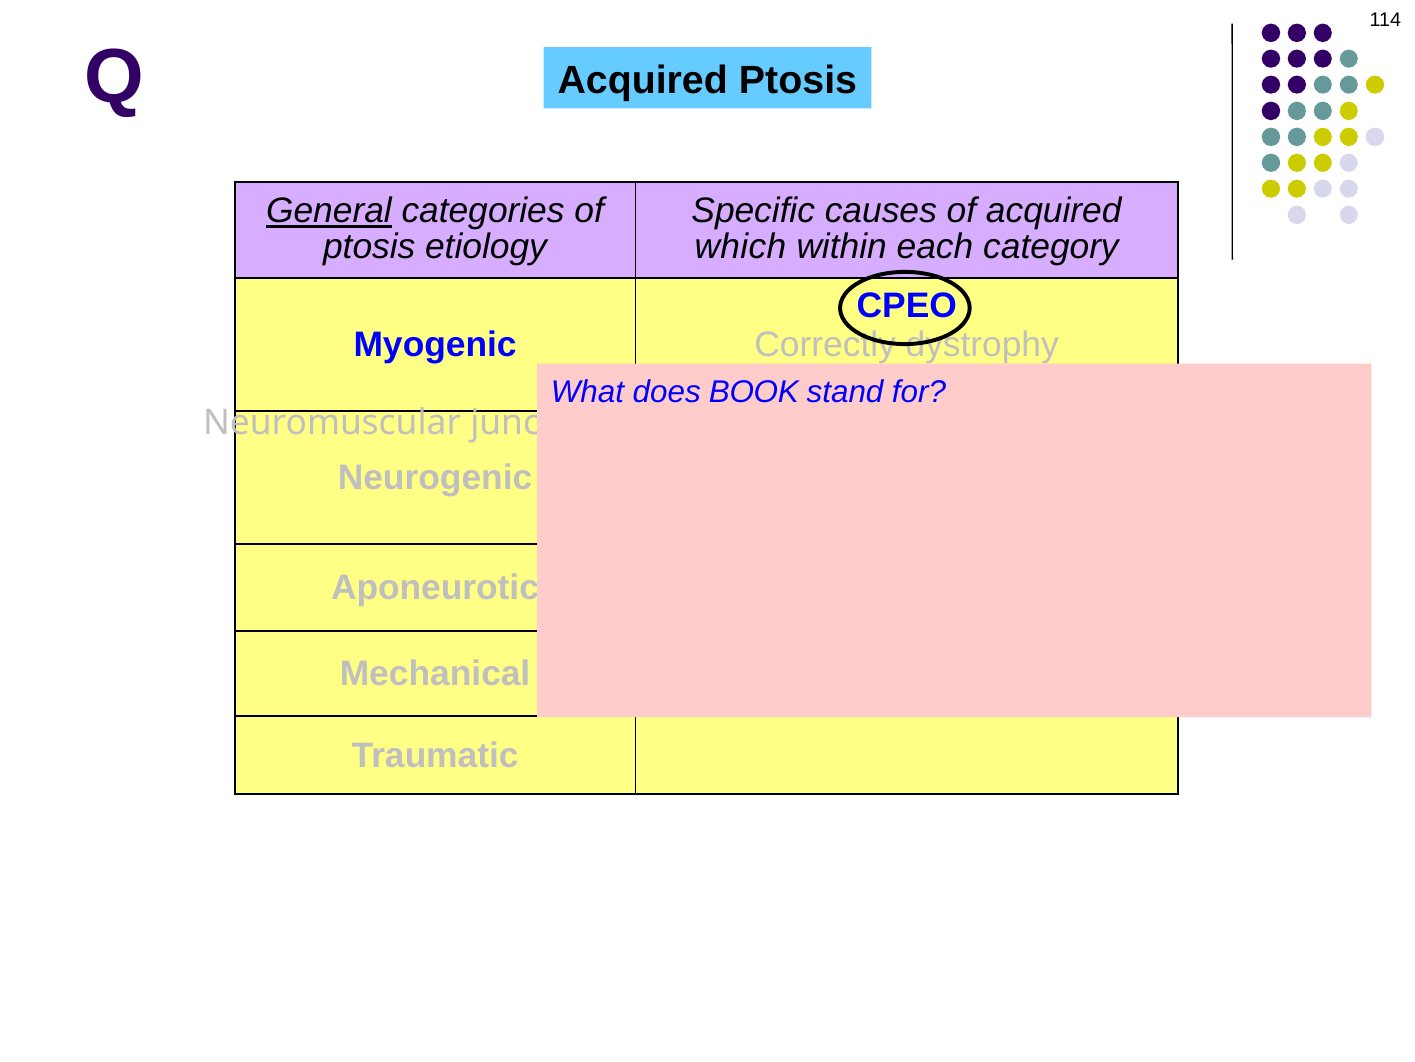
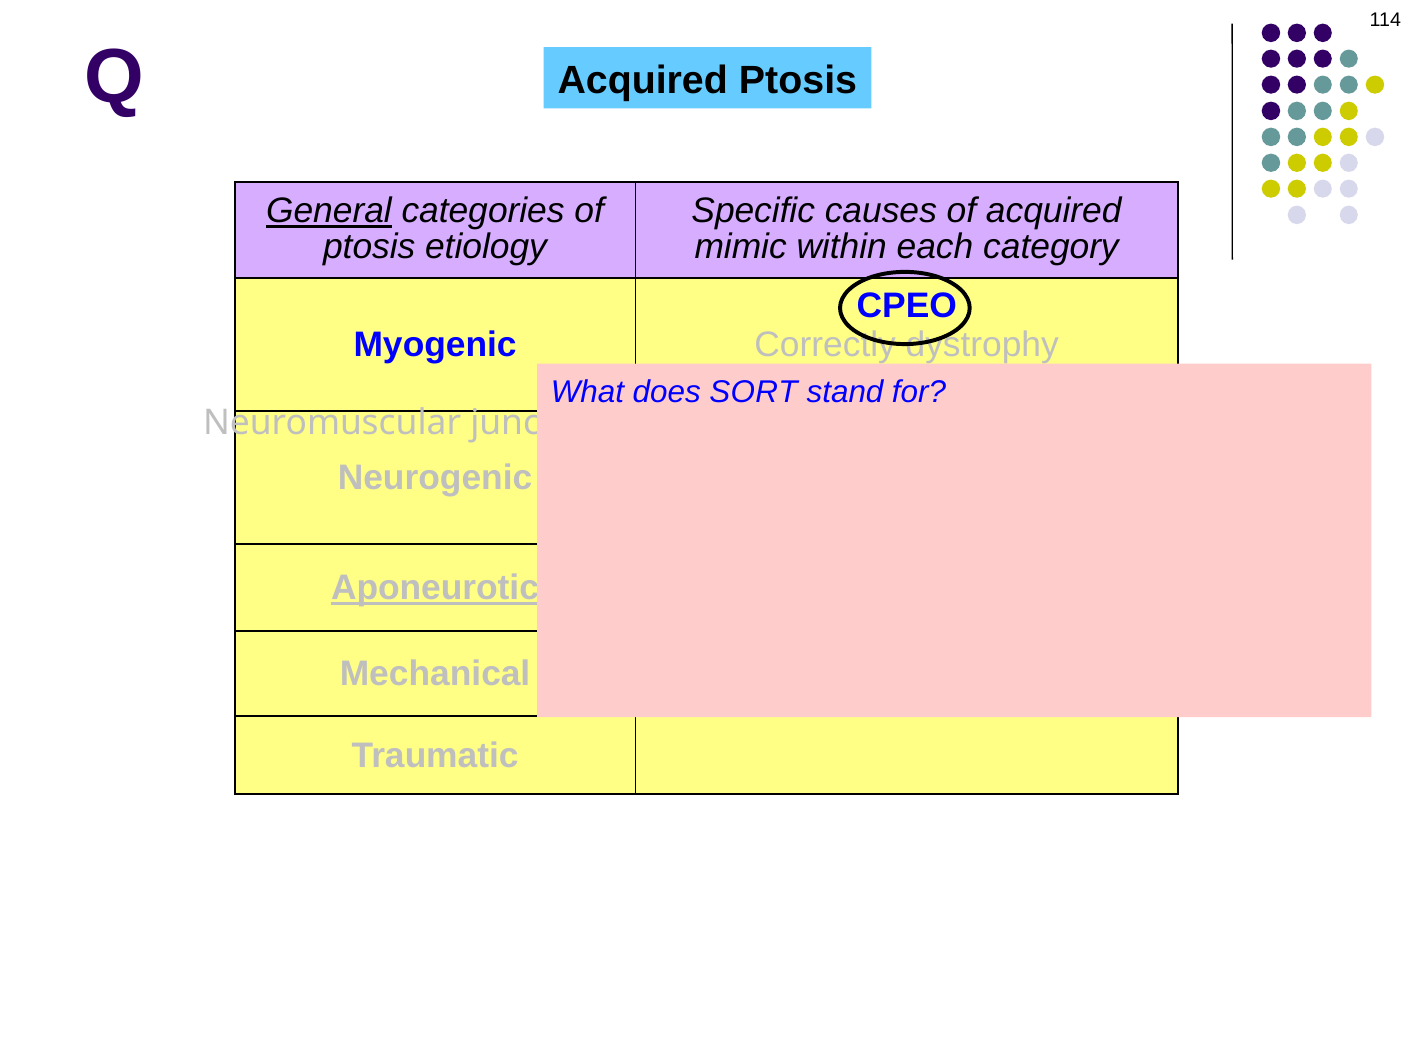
which: which -> mimic (741, 247)
does BOOK: BOOK -> SORT (754, 391)
Aponeurotic underline: none -> present (435, 588)
